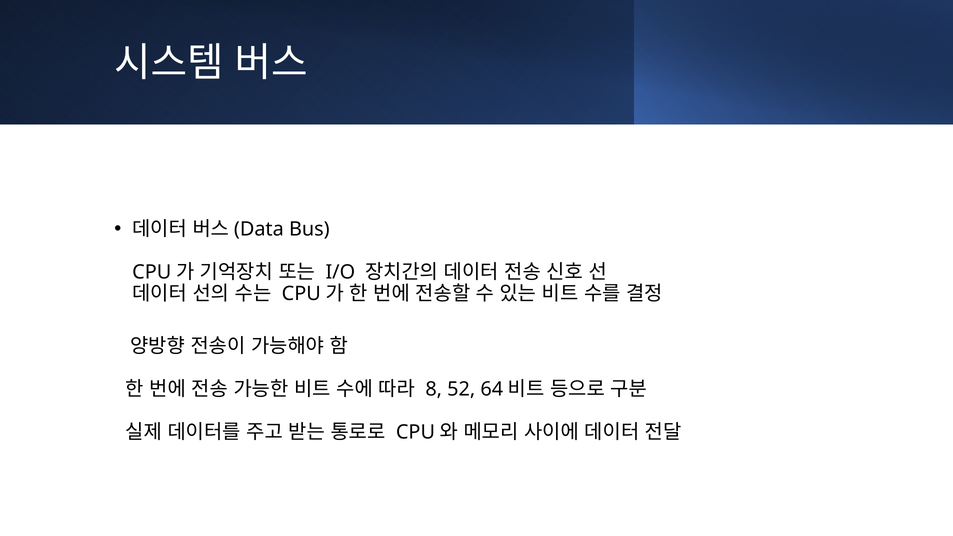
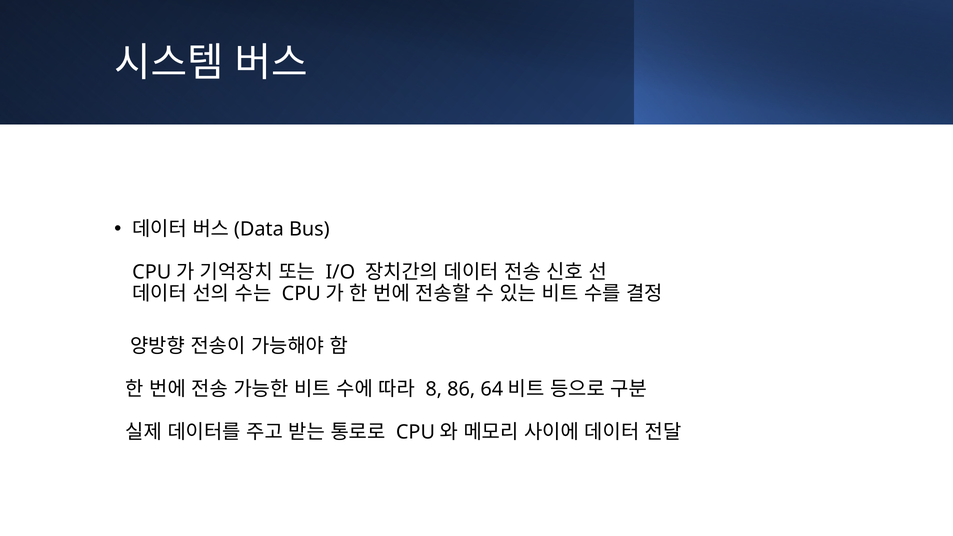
52: 52 -> 86 (461, 389)
